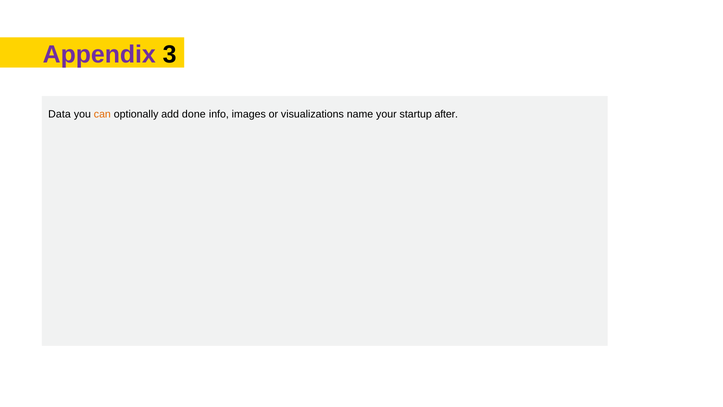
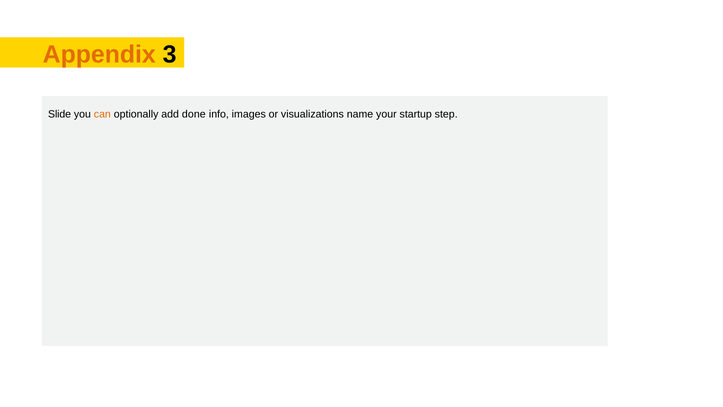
Appendix colour: purple -> orange (99, 54)
Data: Data -> Slide (60, 114)
after: after -> step (446, 114)
